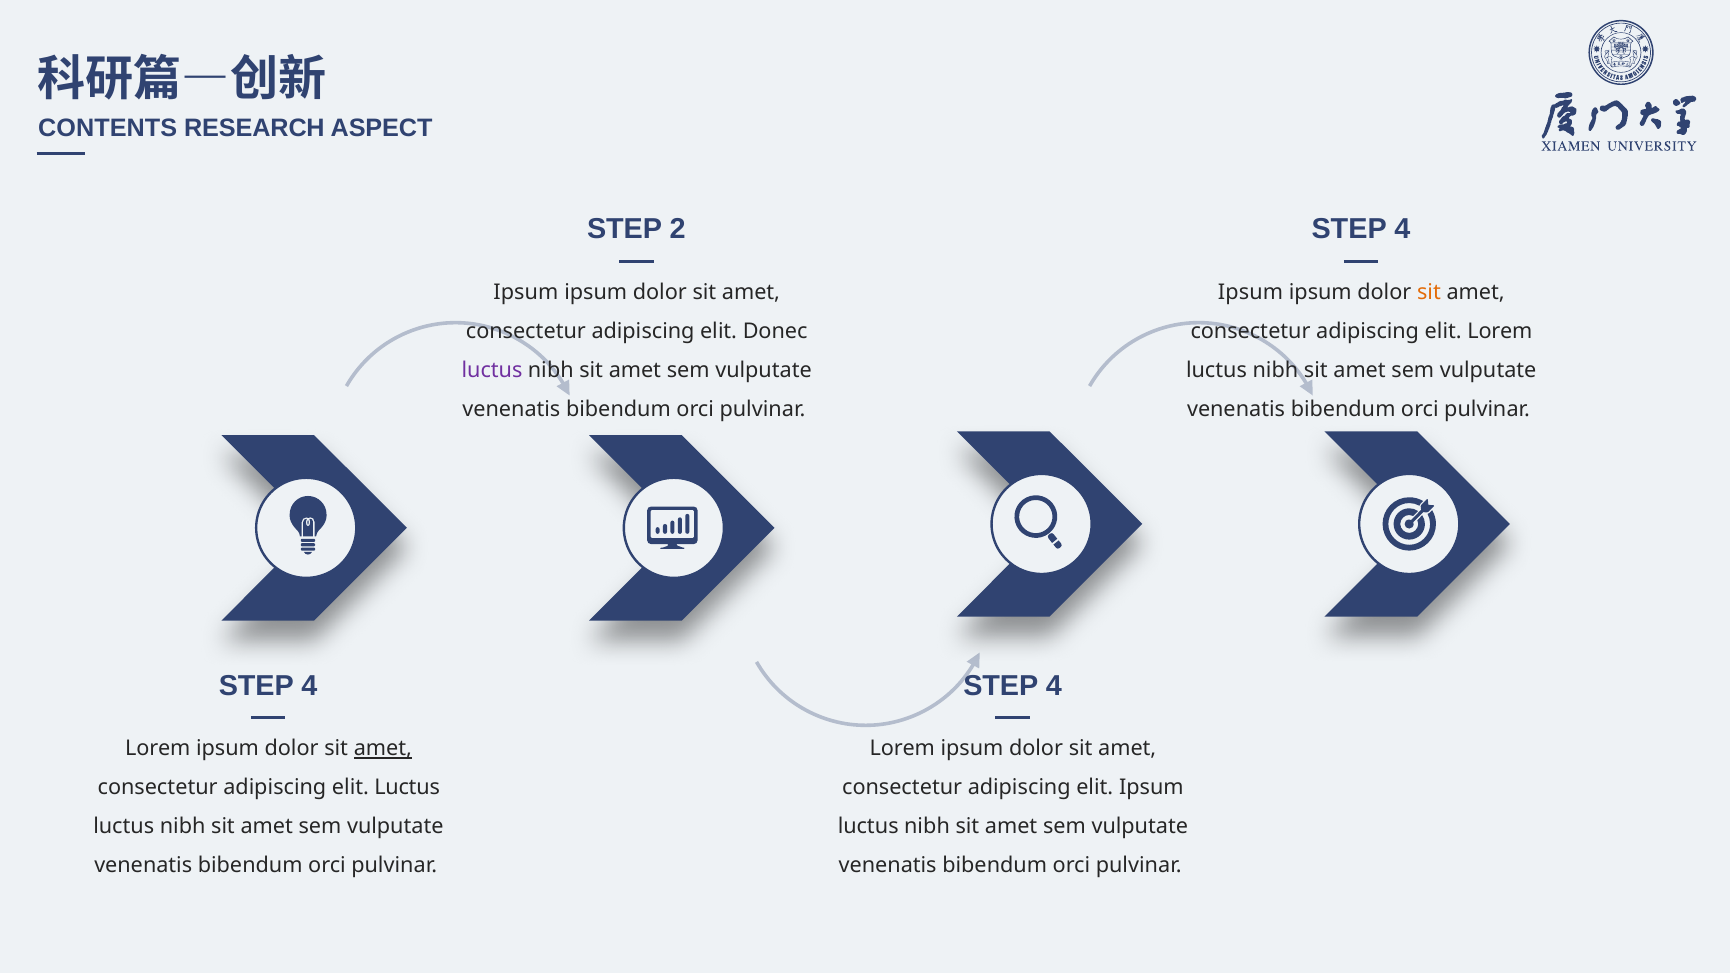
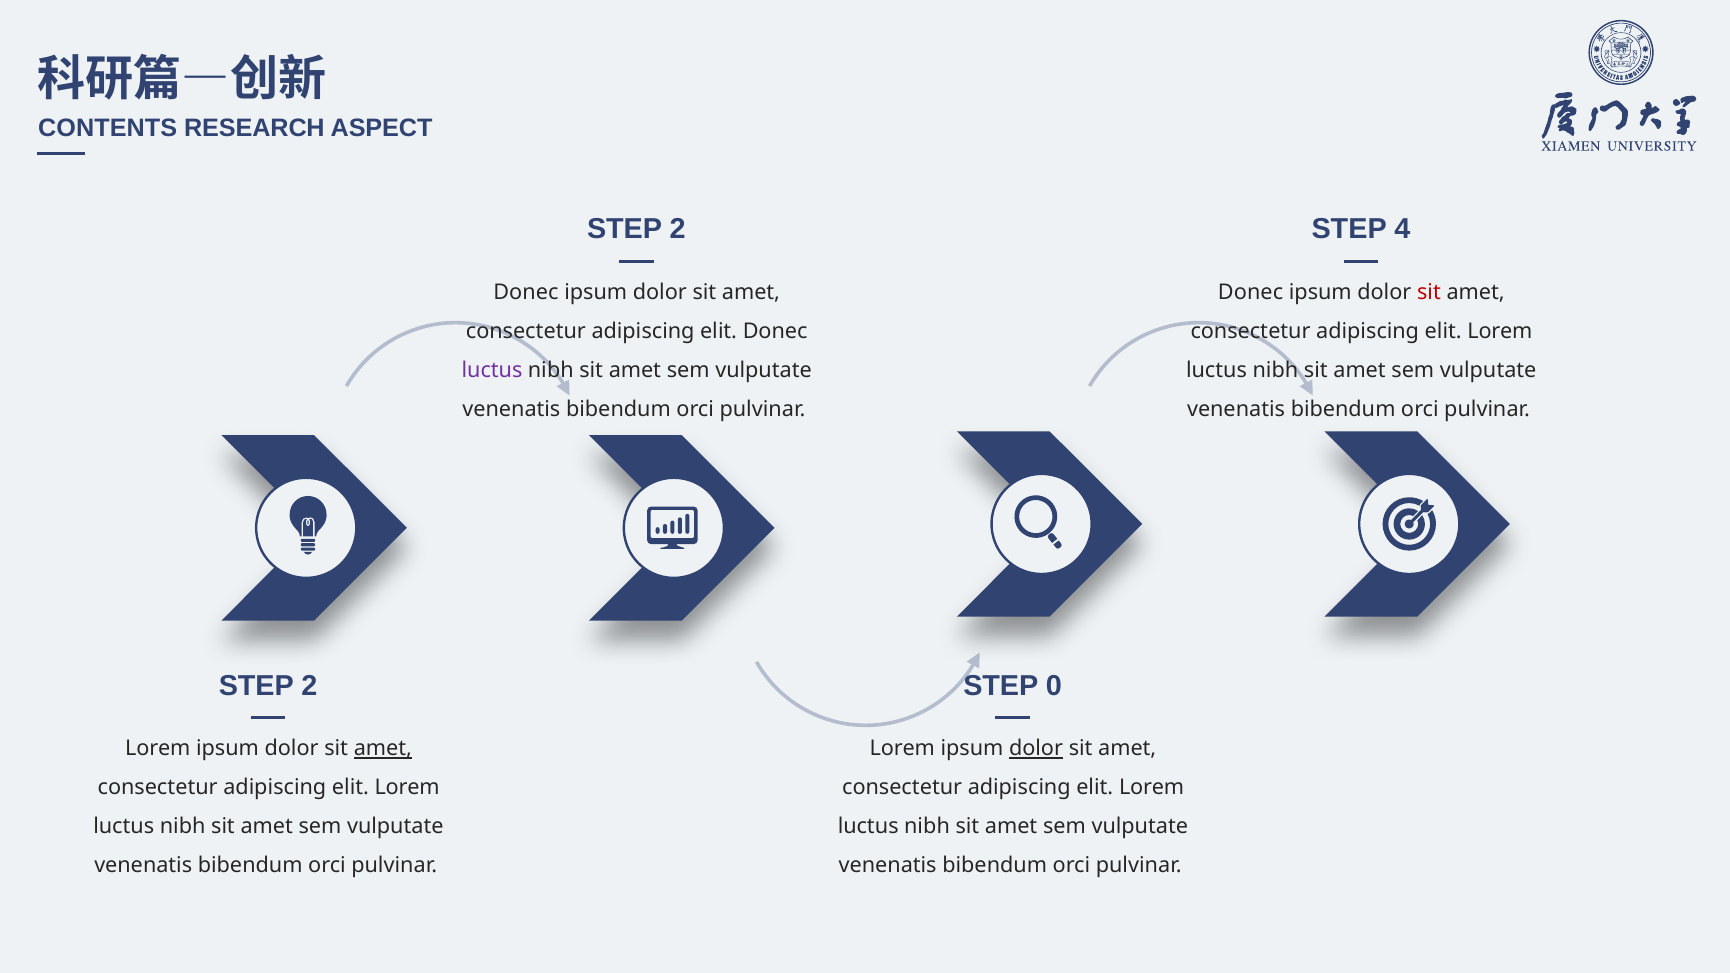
Ipsum: Ipsum -> Donec (526, 293)
Ipsum: Ipsum -> Donec (1251, 293)
sit colour: orange -> red (1429, 293)
4: 4 -> 2 (309, 686)
4: 4 -> 0 (1054, 686)
dolor underline: none -> present (1036, 749)
Luctus: Luctus -> Lorem (407, 788)
Ipsum: Ipsum -> Lorem (1152, 788)
